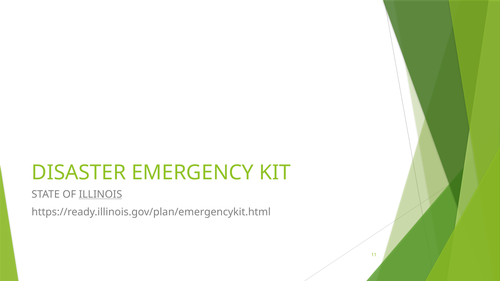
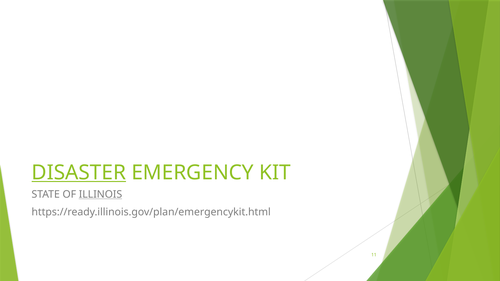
DISASTER underline: none -> present (79, 173)
